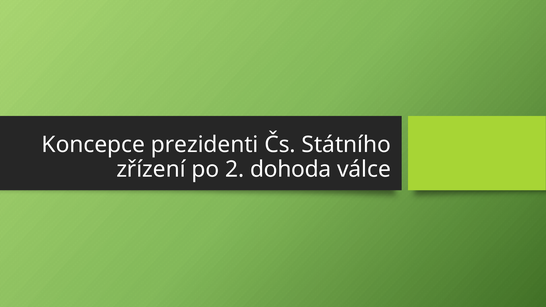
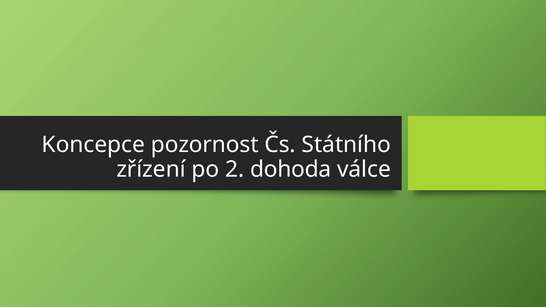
prezidenti: prezidenti -> pozornost (205, 145)
